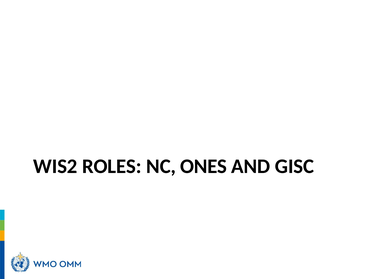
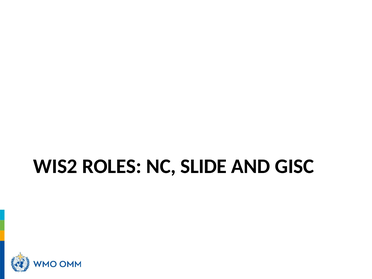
ONES: ONES -> SLIDE (204, 166)
